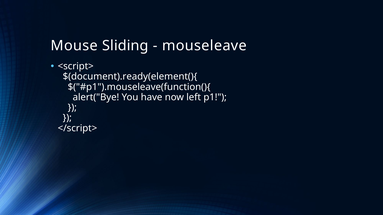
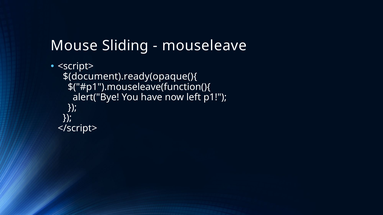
$(document).ready(element(){: $(document).ready(element(){ -> $(document).ready(opaque(){ (130, 77)
